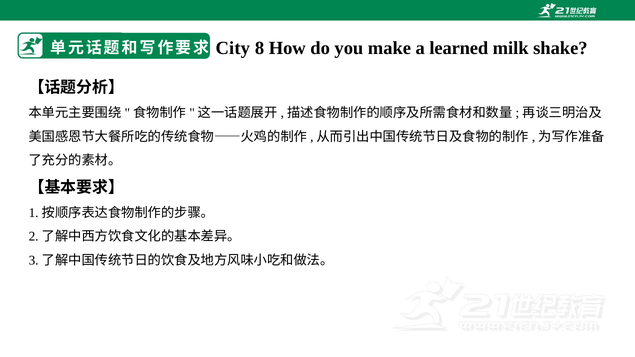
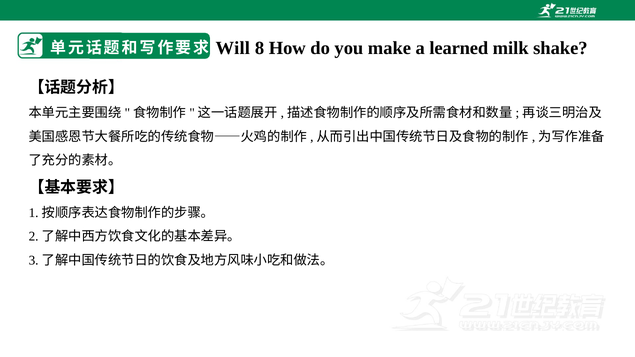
City: City -> Will (233, 48)
